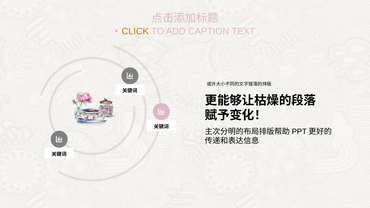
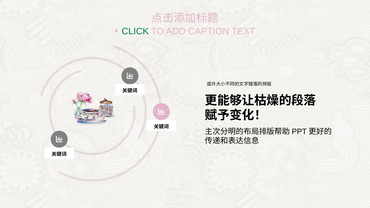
CLICK colour: orange -> green (135, 31)
